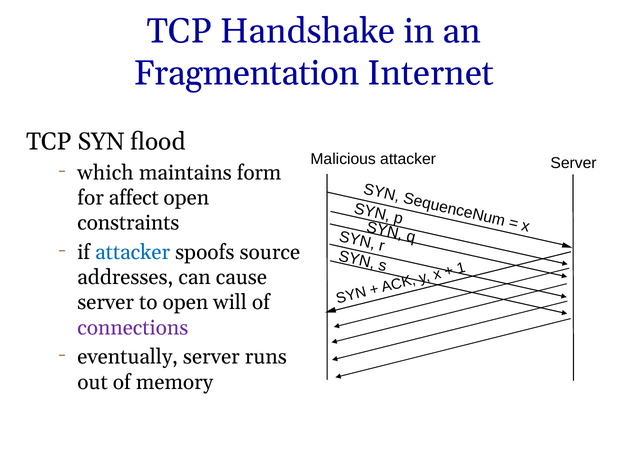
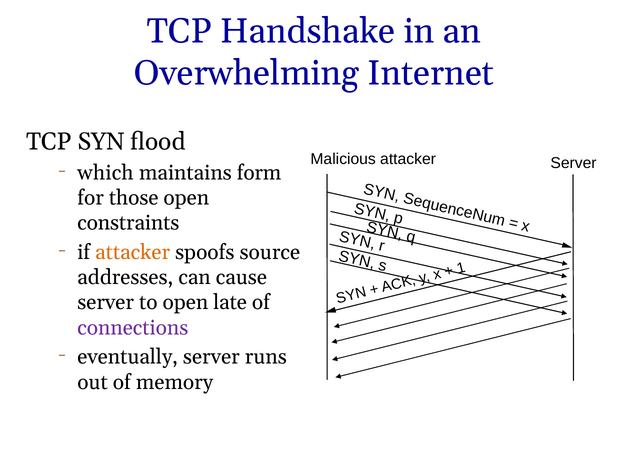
Fragmentation: Fragmentation -> Overwhelming (246, 73)
affect: affect -> those (134, 198)
attacker colour: blue -> orange (133, 252)
will: will -> late (230, 303)
